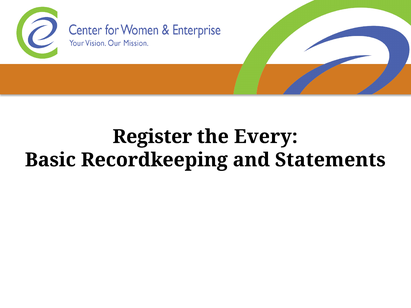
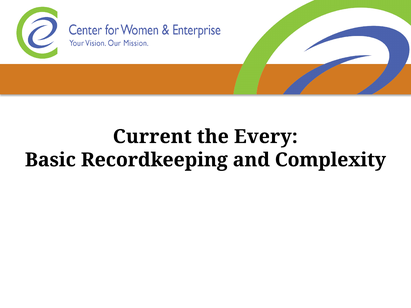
Register: Register -> Current (152, 137)
Statements: Statements -> Complexity (330, 160)
